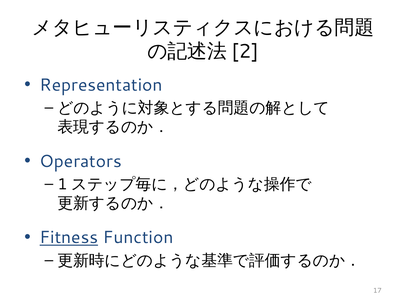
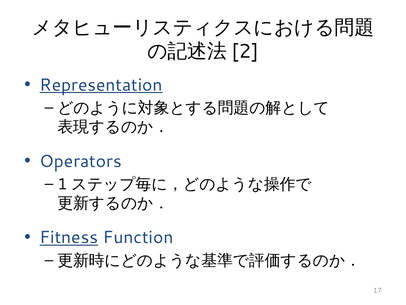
Representation underline: none -> present (101, 85)
